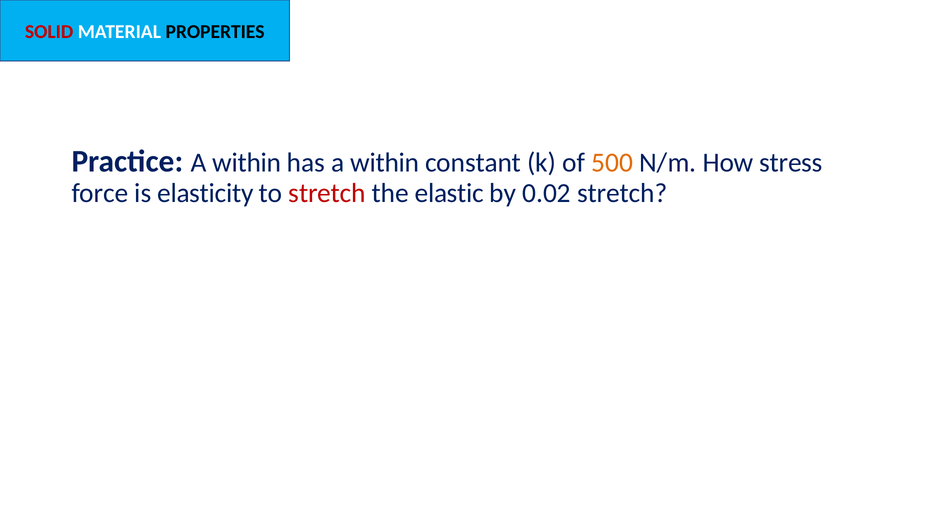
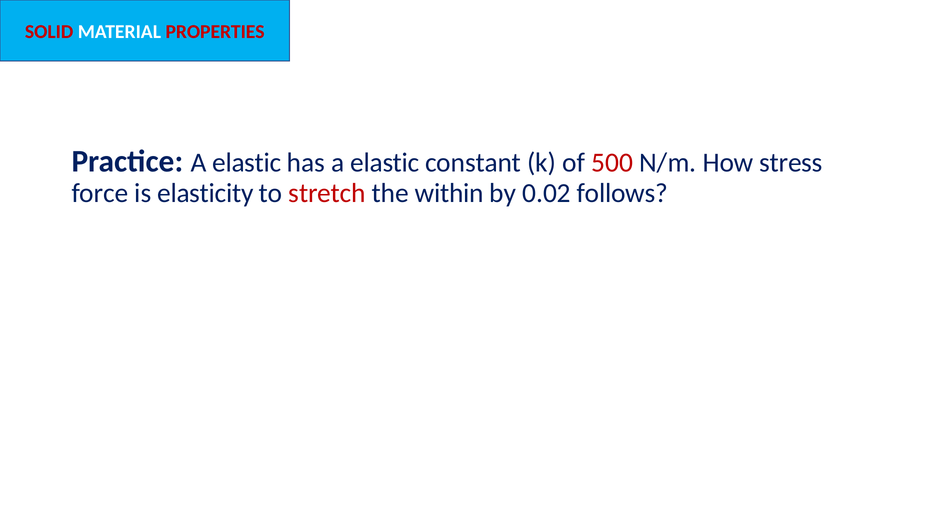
PROPERTIES colour: black -> red (215, 32)
Practice A within: within -> elastic (247, 162)
has a within: within -> elastic (385, 162)
500 colour: orange -> red (612, 162)
elastic: elastic -> within (449, 193)
0.02 stretch: stretch -> follows (622, 193)
